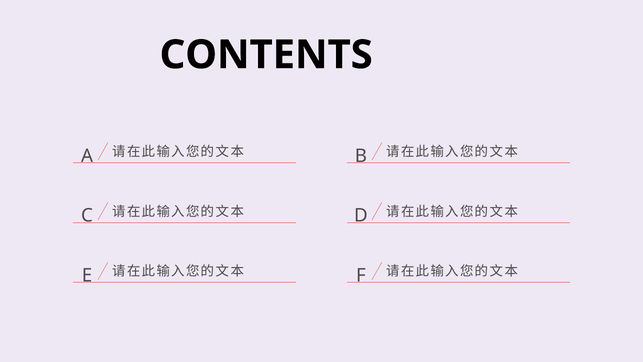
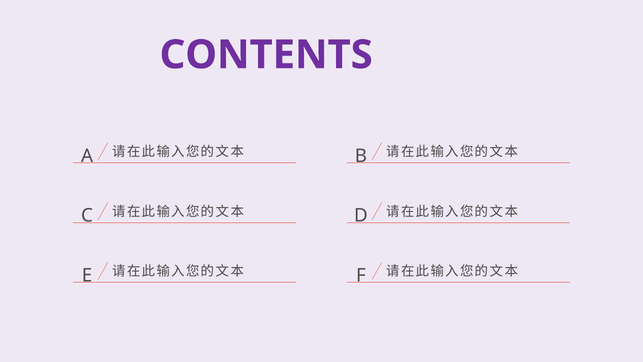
CONTENTS colour: black -> purple (266, 55)
